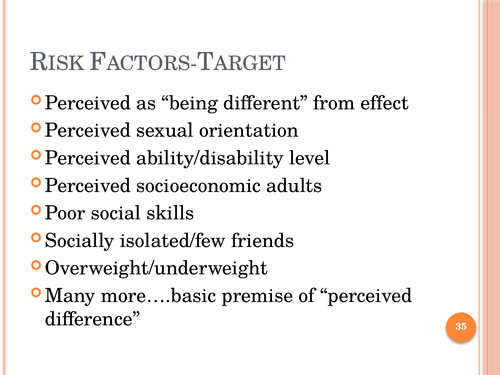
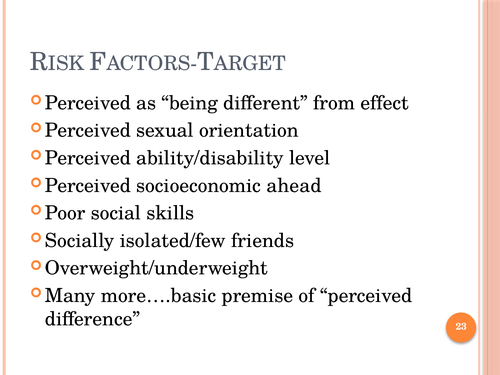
adults: adults -> ahead (294, 186)
35: 35 -> 23 (461, 327)
